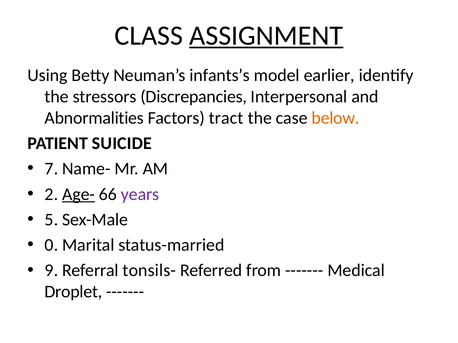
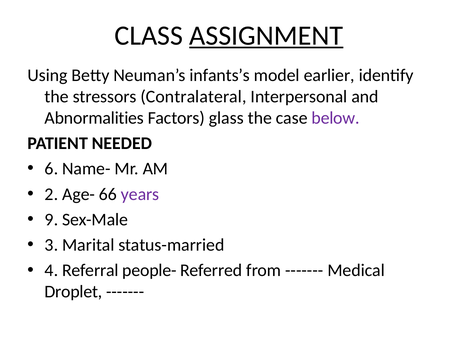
Discrepancies: Discrepancies -> Contralateral (193, 97)
tract: tract -> glass (226, 118)
below colour: orange -> purple (336, 118)
SUICIDE: SUICIDE -> NEEDED (122, 144)
7: 7 -> 6 (51, 169)
Age- underline: present -> none (79, 194)
5: 5 -> 9 (51, 220)
0: 0 -> 3 (51, 245)
9: 9 -> 4 (51, 271)
tonsils-: tonsils- -> people- (149, 271)
